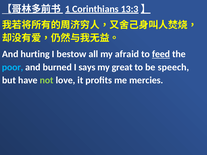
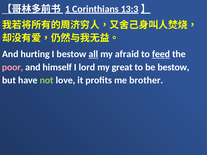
all underline: none -> present (93, 54)
poor colour: light blue -> pink (13, 67)
burned: burned -> himself (57, 67)
says: says -> lord (87, 67)
be speech: speech -> bestow (174, 67)
mercies: mercies -> brother (146, 80)
